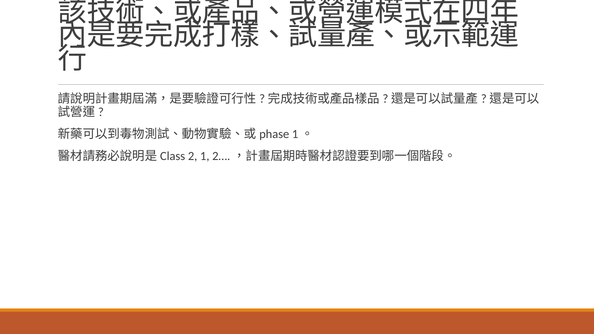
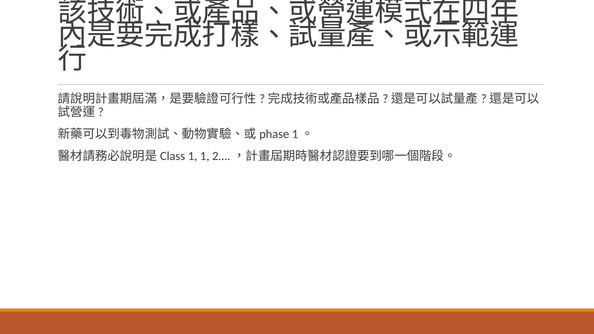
2: 2 -> 1 (193, 156)
